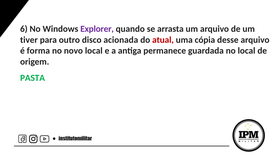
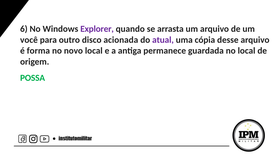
tiver: tiver -> você (29, 40)
atual colour: red -> purple (163, 40)
PASTA: PASTA -> POSSA (33, 78)
